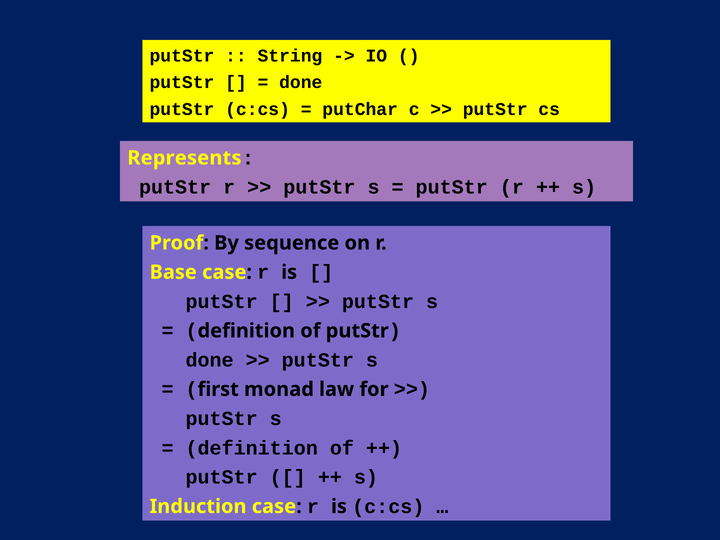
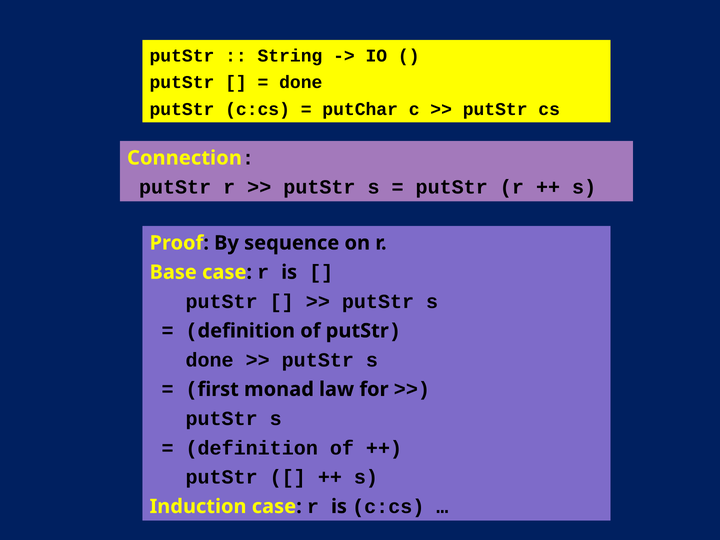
Represents: Represents -> Connection (184, 158)
